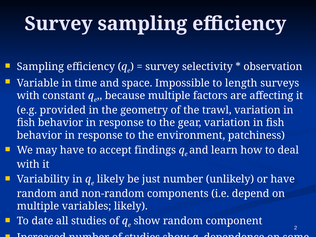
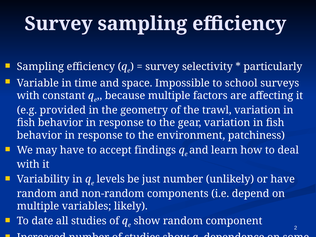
observation: observation -> particularly (273, 67)
length: length -> school (241, 83)
likely: likely -> levels (111, 179)
